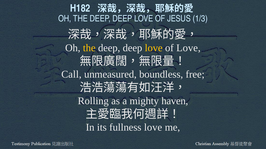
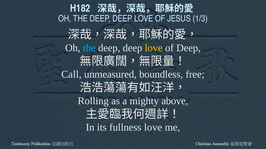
the colour: yellow -> light blue (89, 48)
of Love: Love -> Deep (188, 48)
haven: haven -> above (175, 101)
